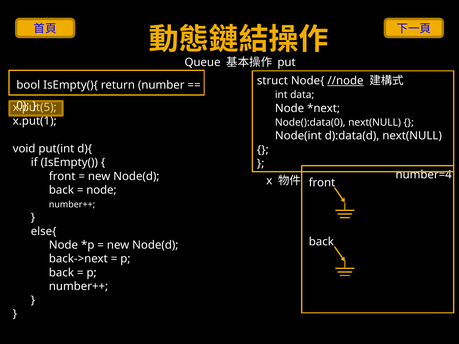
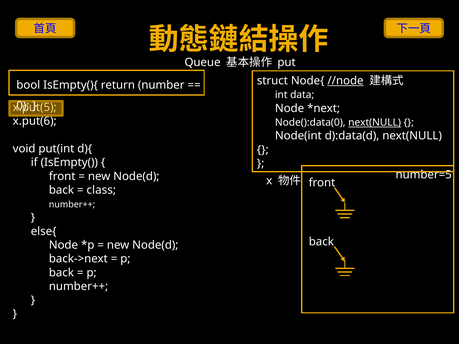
x.put(1: x.put(1 -> x.put(6 (35, 121)
next(NULL underline: none -> present (375, 123)
number=4: number=4 -> number=5 (424, 175)
node: node -> class (101, 190)
